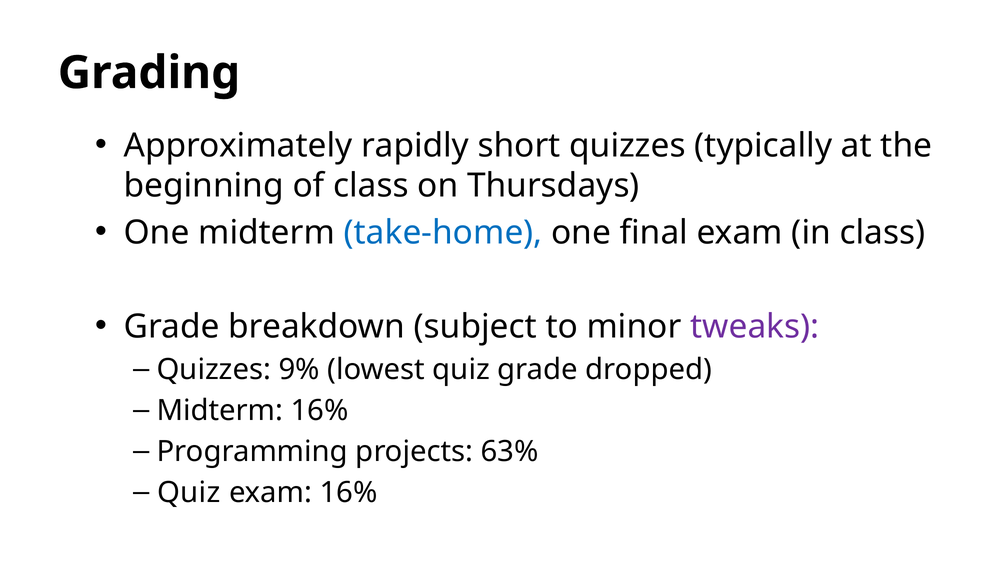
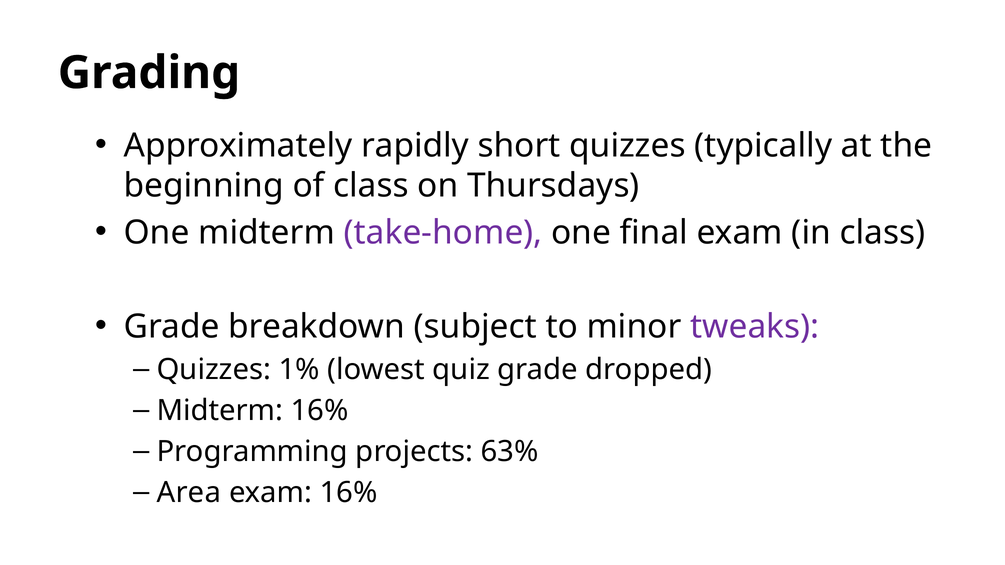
take-home colour: blue -> purple (443, 233)
9%: 9% -> 1% (299, 370)
Quiz: Quiz -> Area (189, 493)
